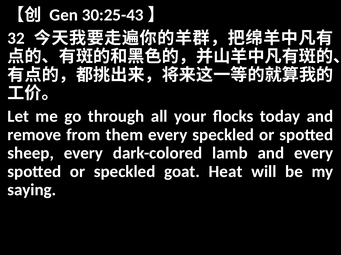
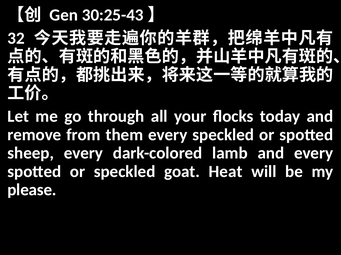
saying: saying -> please (32, 190)
